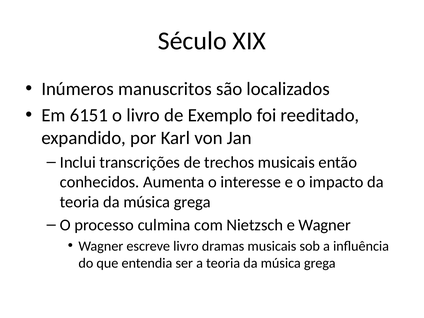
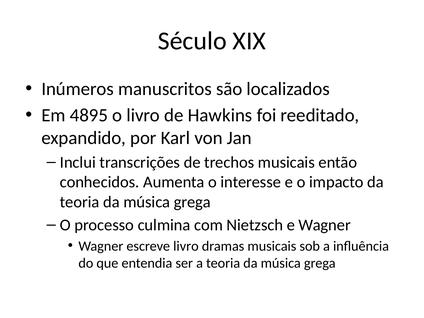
6151: 6151 -> 4895 (89, 115)
Exemplo: Exemplo -> Hawkins (220, 115)
